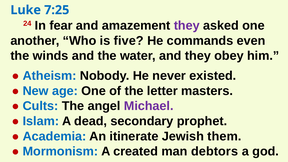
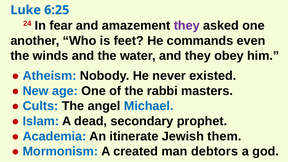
7:25: 7:25 -> 6:25 (57, 10)
five: five -> feet (129, 41)
letter: letter -> rabbi (162, 91)
Michael colour: purple -> blue (149, 106)
